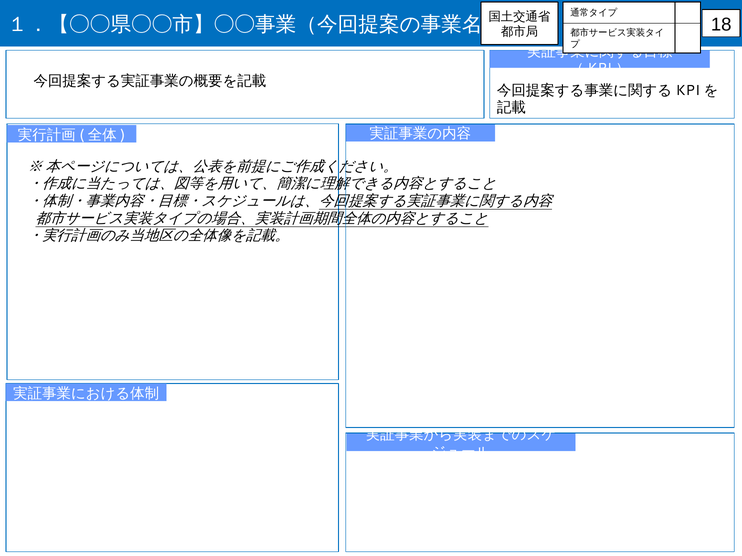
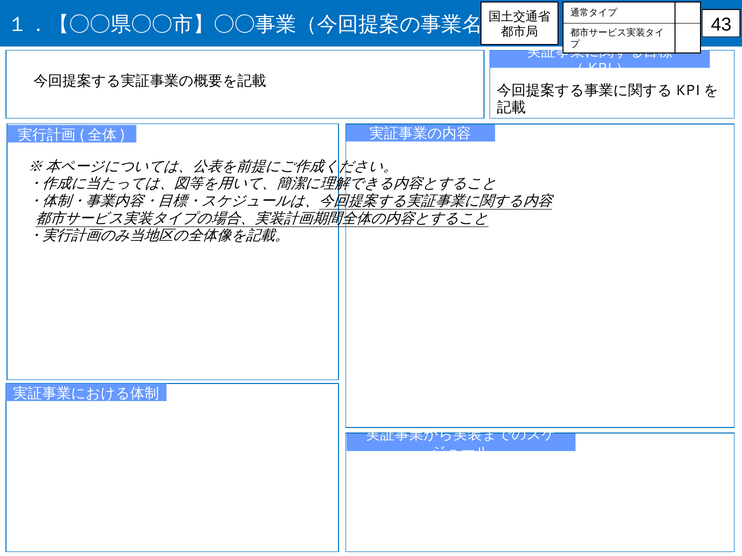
18: 18 -> 43 (721, 24)
